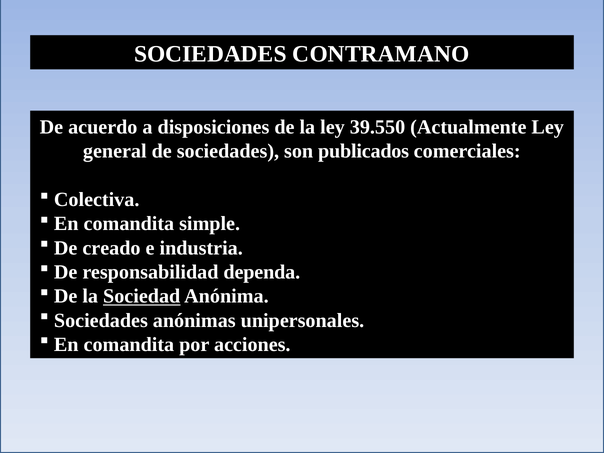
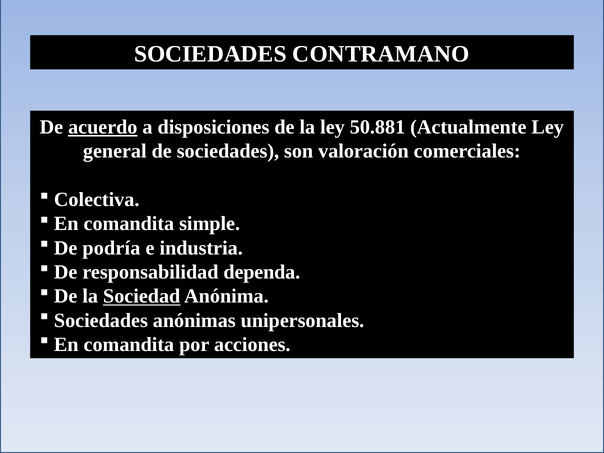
acuerdo underline: none -> present (103, 127)
39.550: 39.550 -> 50.881 (378, 127)
publicados: publicados -> valoración (363, 151)
creado: creado -> podría (111, 248)
